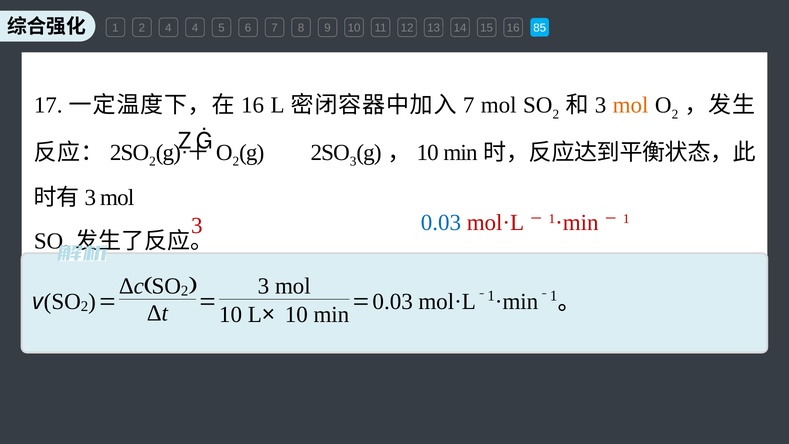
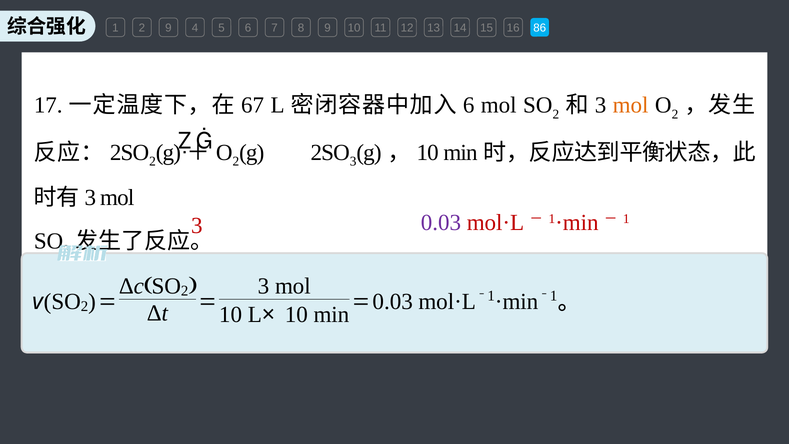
2 4: 4 -> 9 (168, 28)
85: 85 -> 86 (540, 28)
16: 16 -> 67 (253, 105)
7: 7 -> 6 (469, 105)
0.03 colour: blue -> purple (441, 223)
